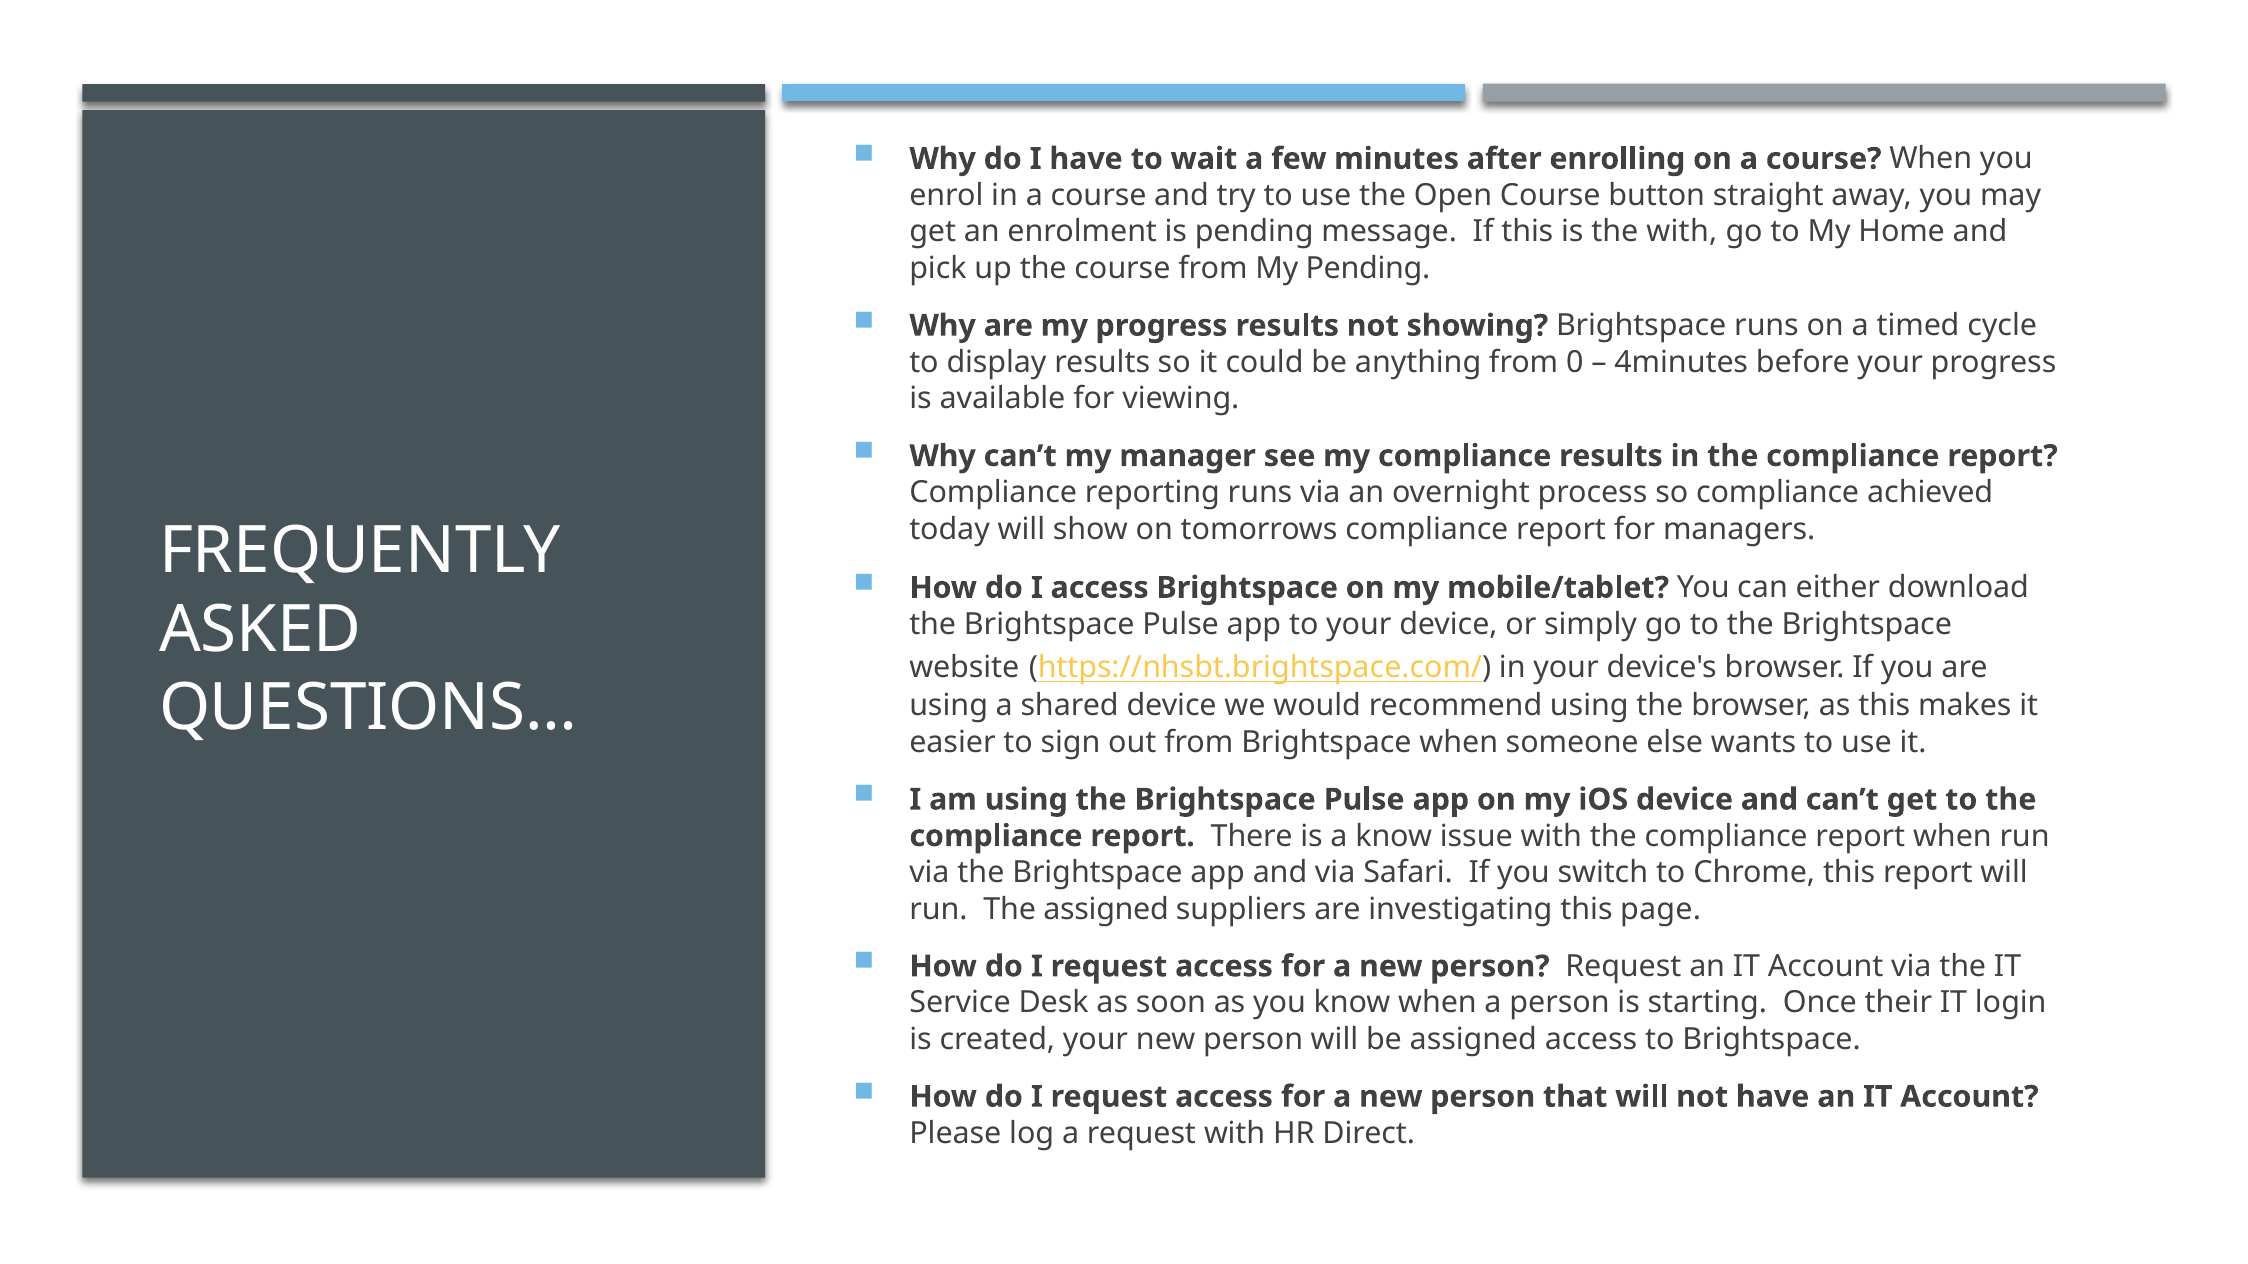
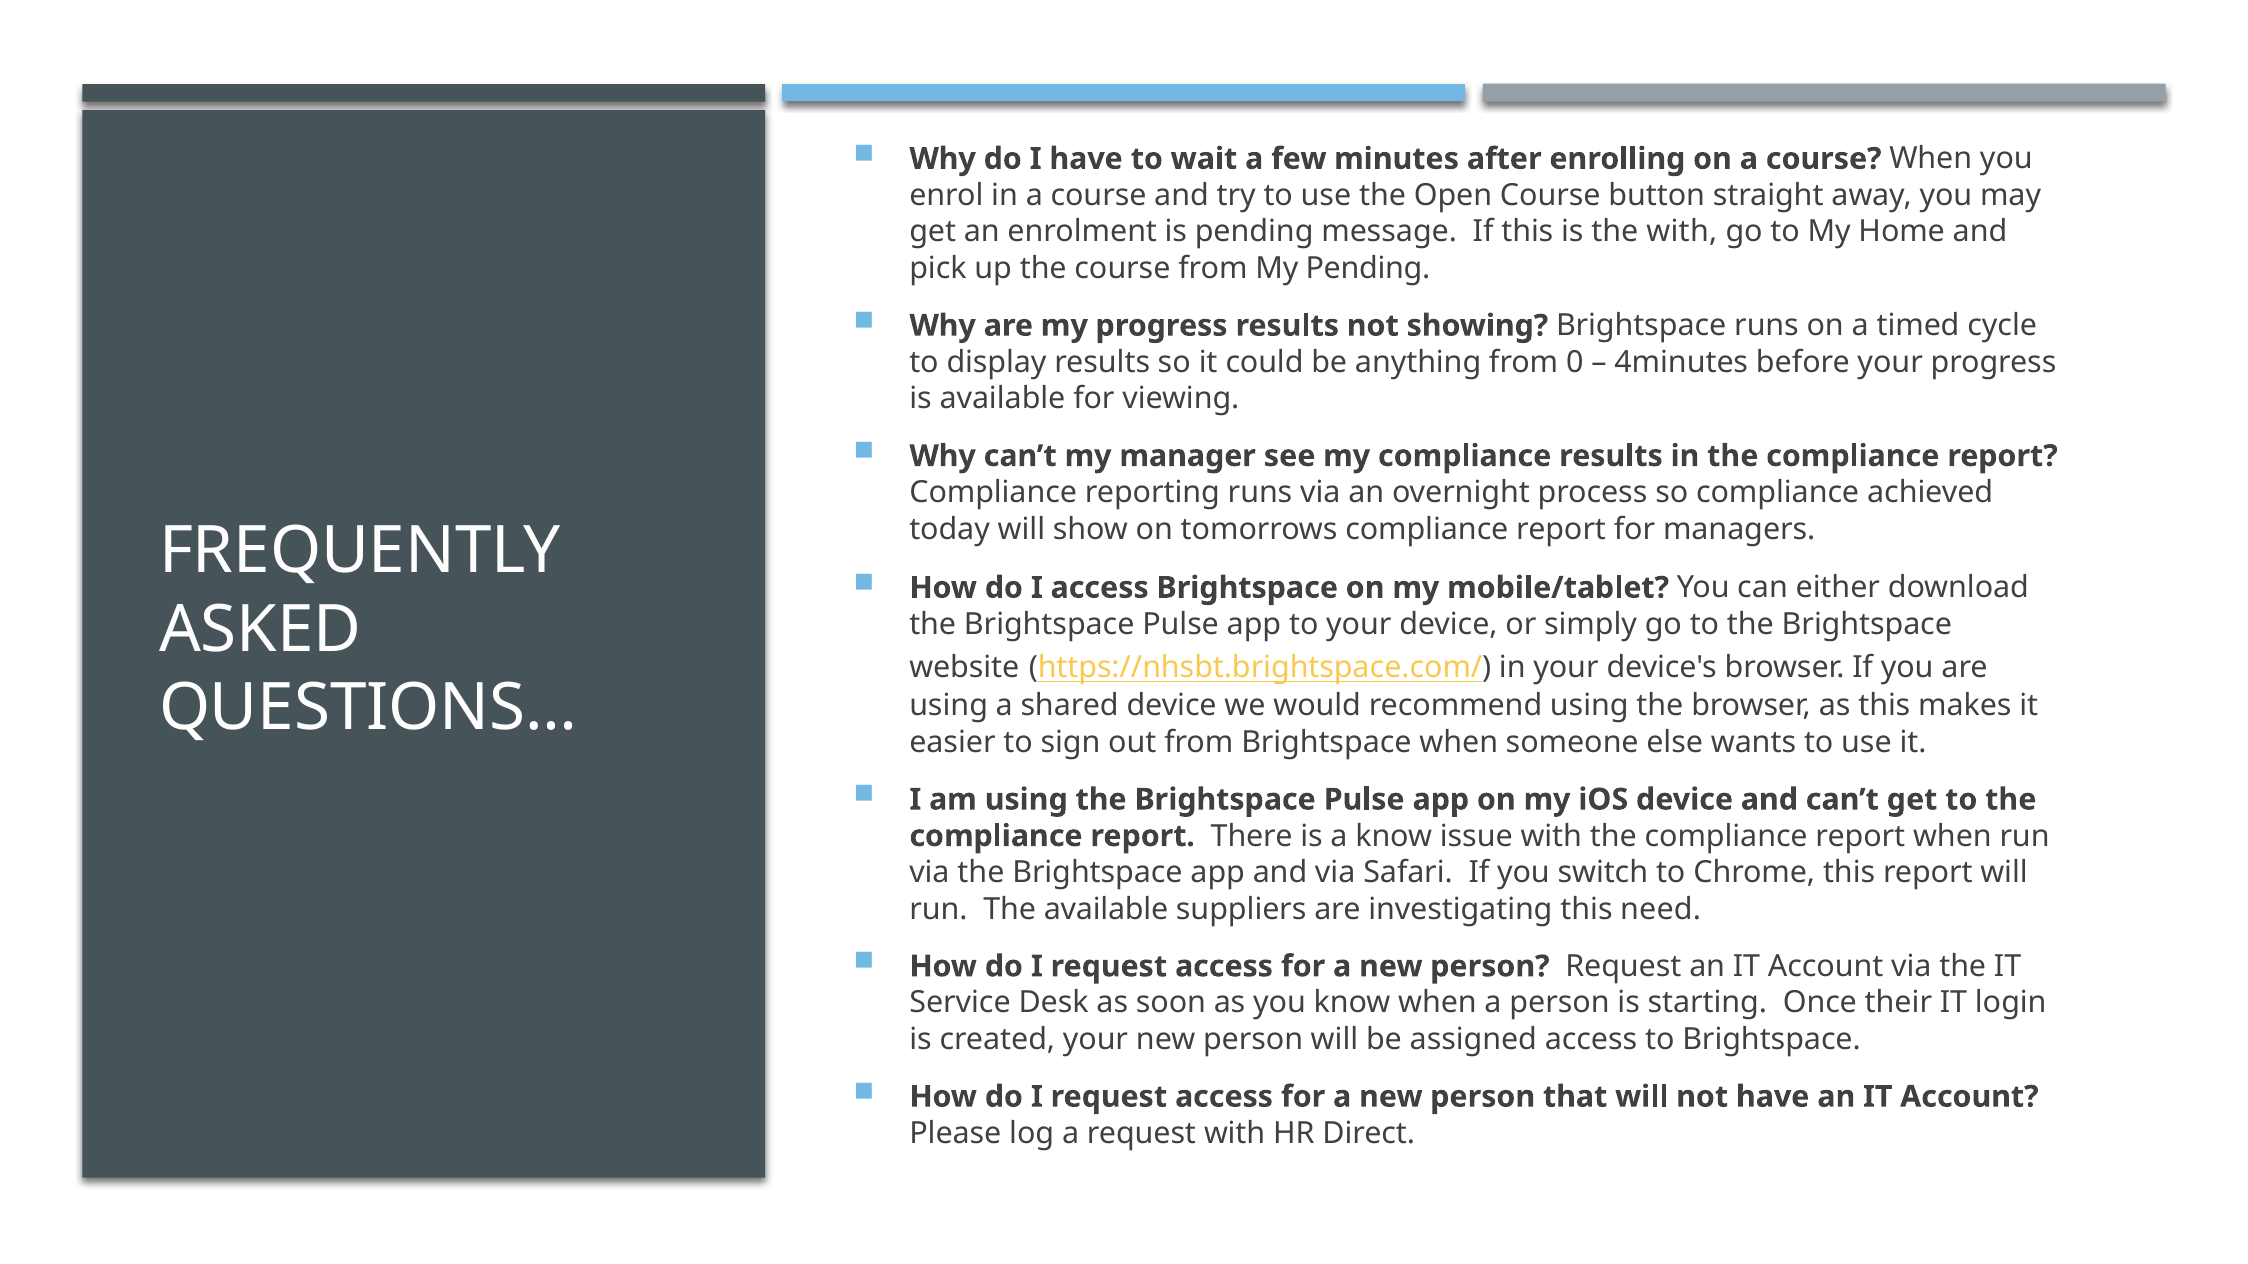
The assigned: assigned -> available (1106, 910)
page: page -> need (1661, 910)
